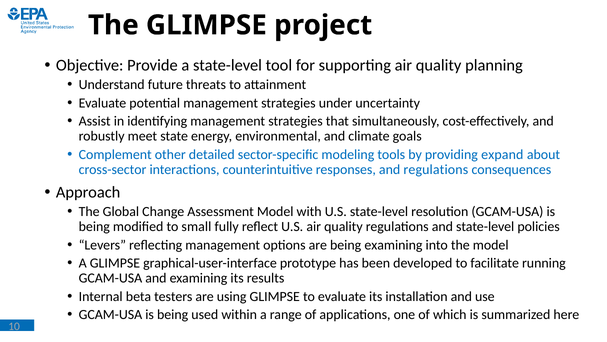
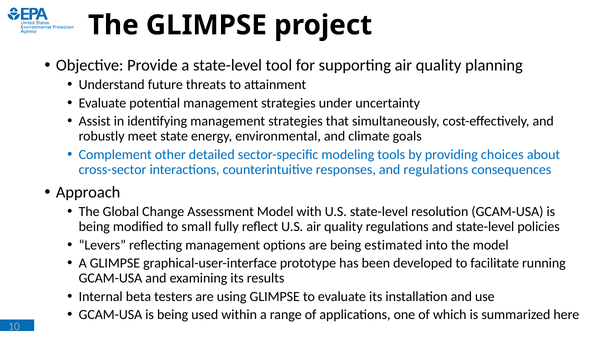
expand: expand -> choices (502, 154)
being examining: examining -> estimated (393, 245)
